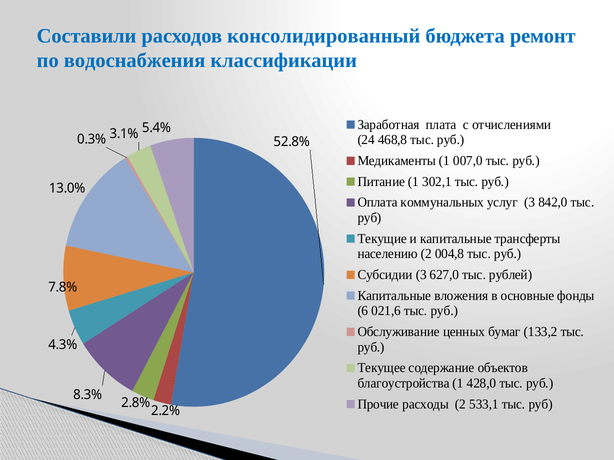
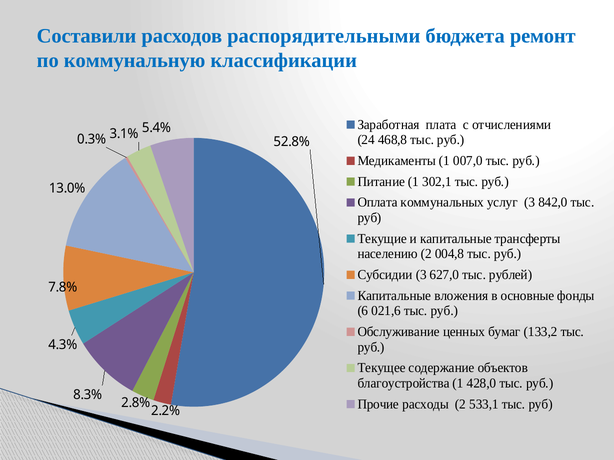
консолидированный: консолидированный -> распорядительными (324, 36)
водоснабжения: водоснабжения -> коммунальную (135, 61)
